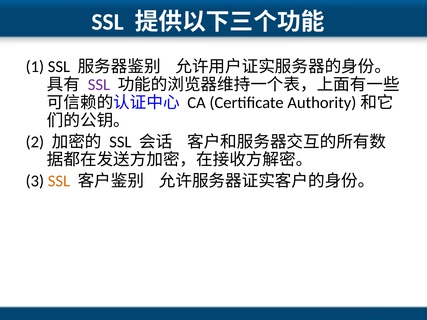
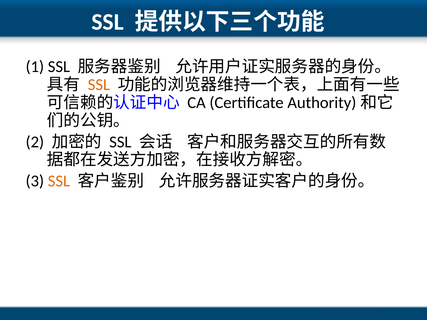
SSL colour: purple -> orange (99, 85)
